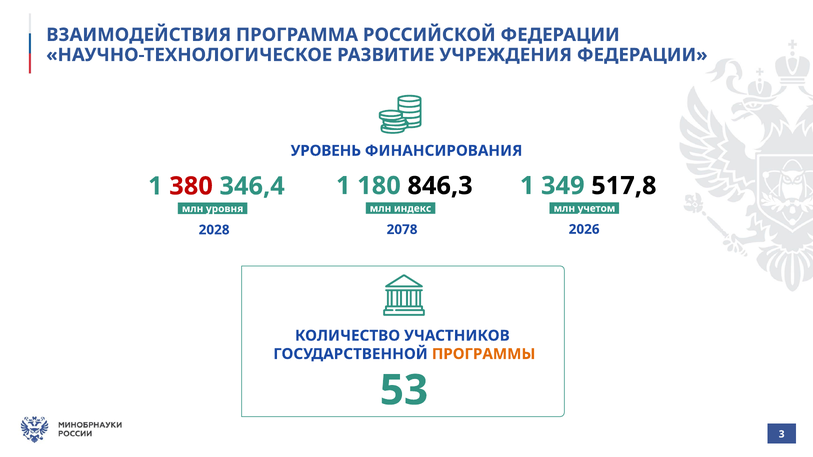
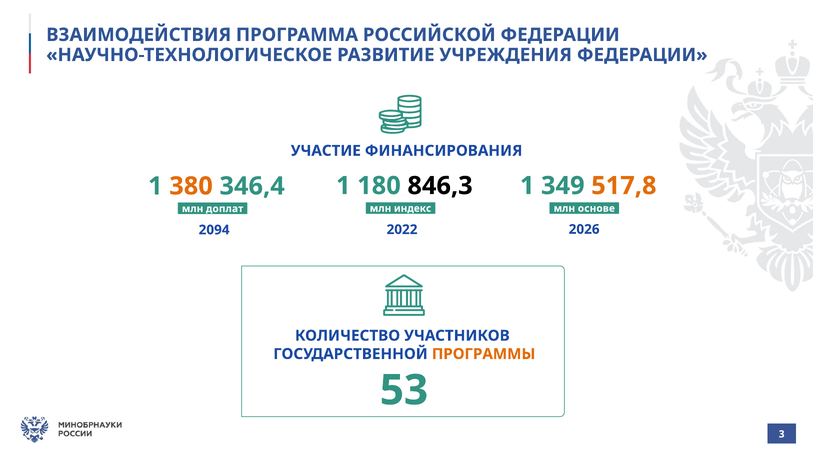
УРОВЕНЬ: УРОВЕНЬ -> УЧАСТИЕ (326, 151)
517,8 colour: black -> orange (624, 186)
380 colour: red -> orange (191, 186)
учетом: учетом -> основе (596, 209)
уровня: уровня -> доплат (225, 209)
2078: 2078 -> 2022 (402, 230)
2028: 2028 -> 2094 (214, 230)
